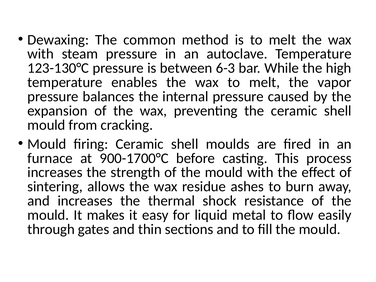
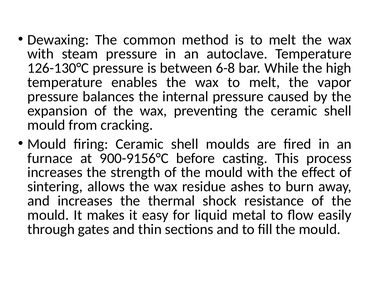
123-130°C: 123-130°C -> 126-130°C (58, 68)
6-3: 6-3 -> 6-8 (225, 68)
900-1700°C: 900-1700°C -> 900-9156°C (134, 158)
